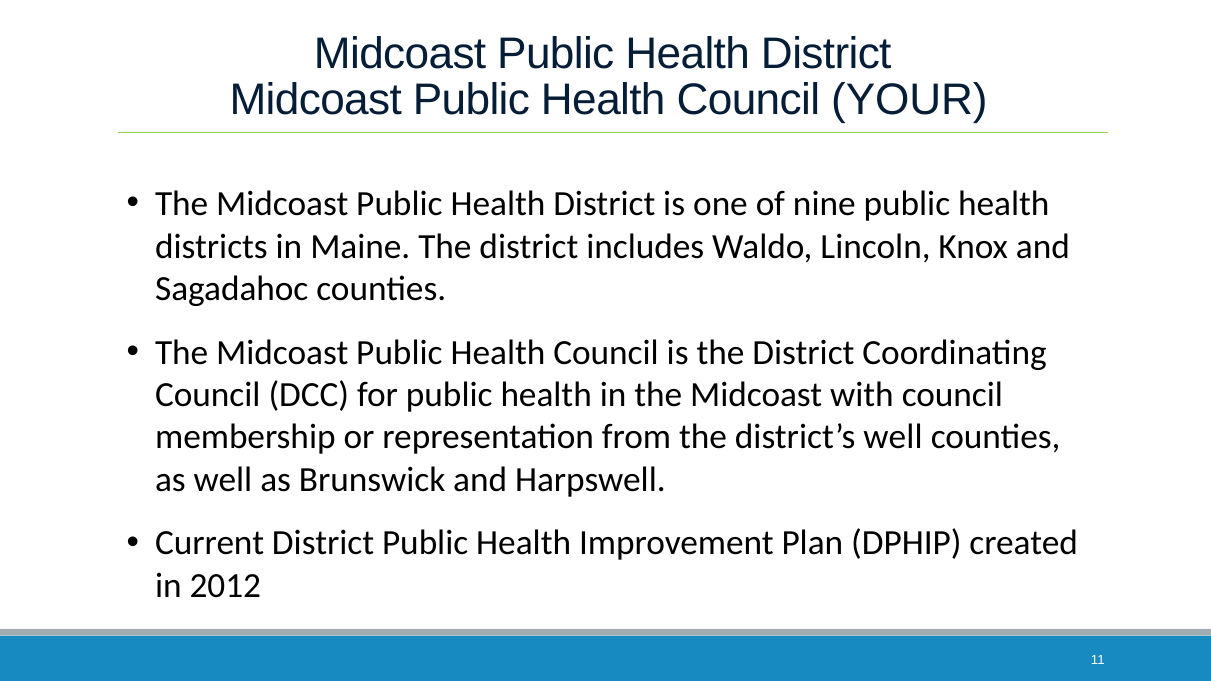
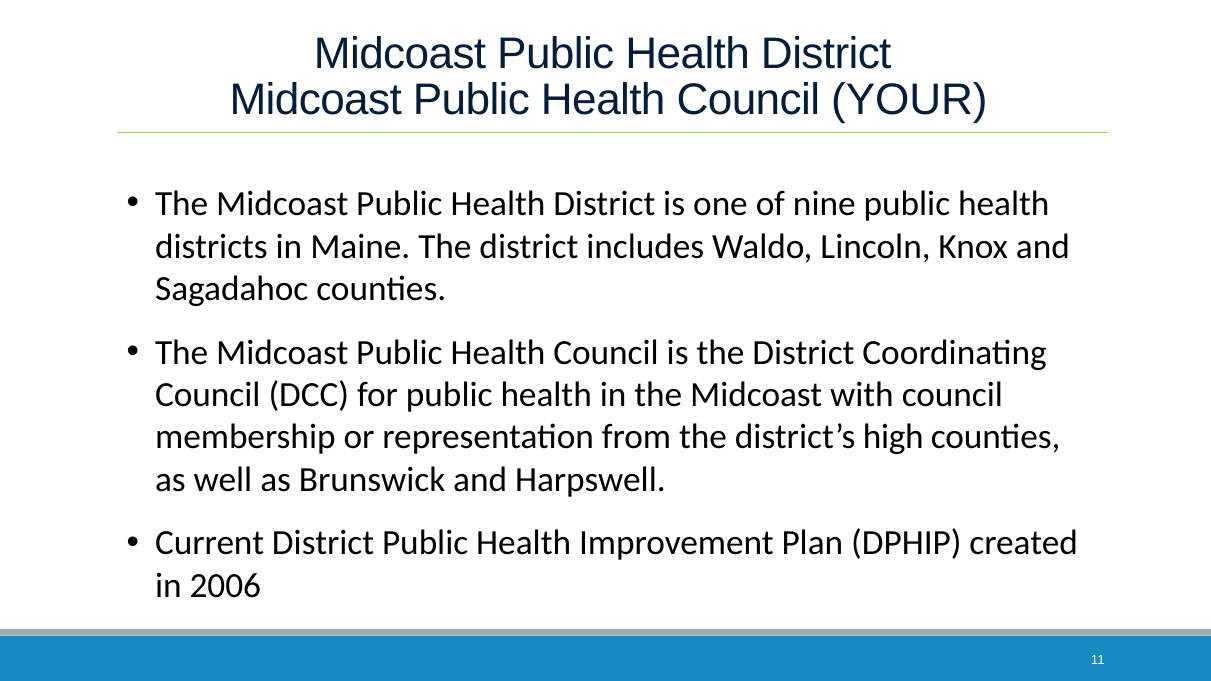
district’s well: well -> high (893, 437)
2012: 2012 -> 2006 (225, 586)
